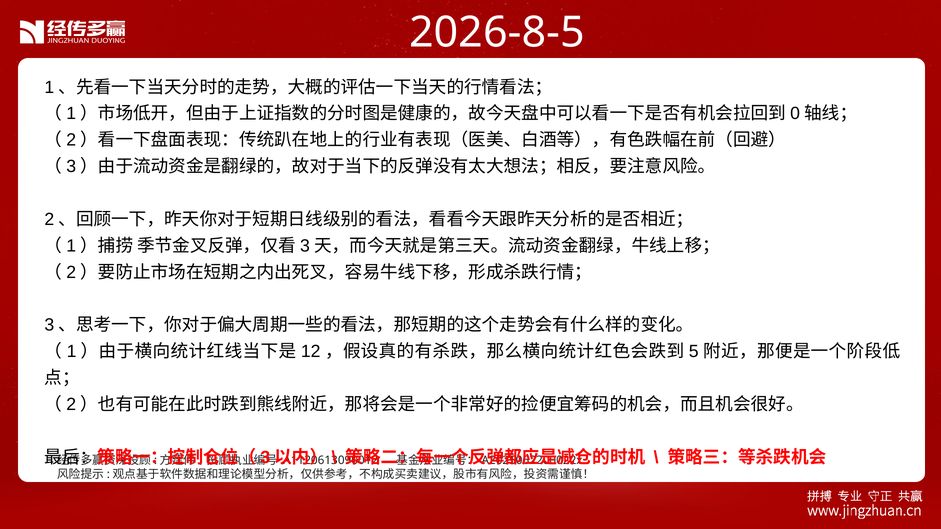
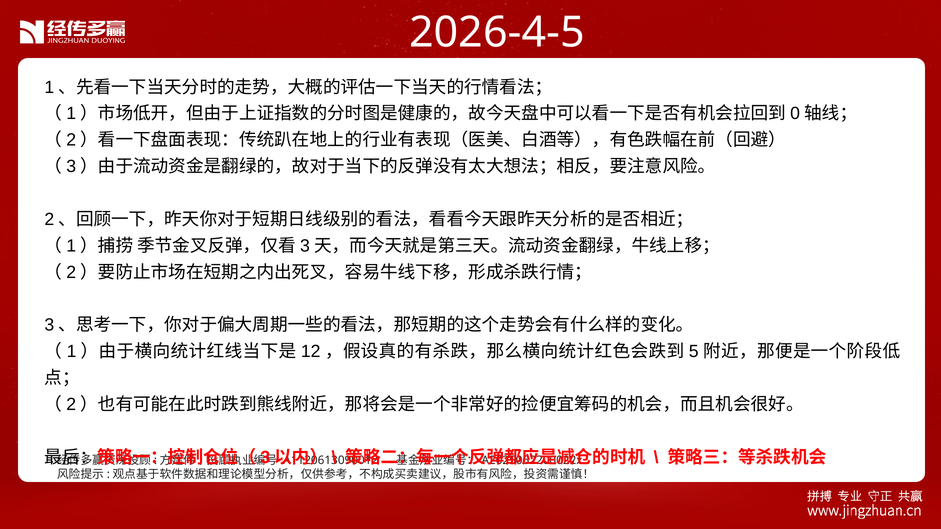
2026-8-5: 2026-8-5 -> 2026-4-5 (497, 32)
